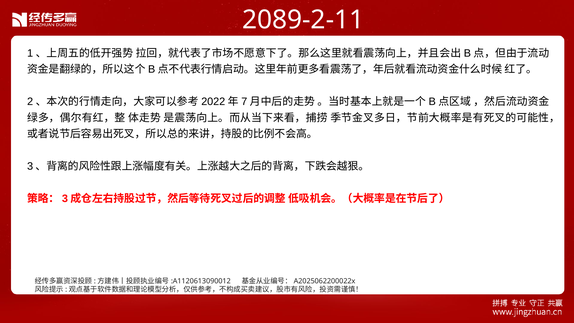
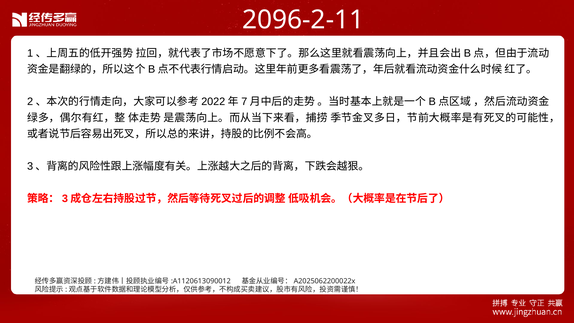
2089-2-11: 2089-2-11 -> 2096-2-11 (303, 20)
